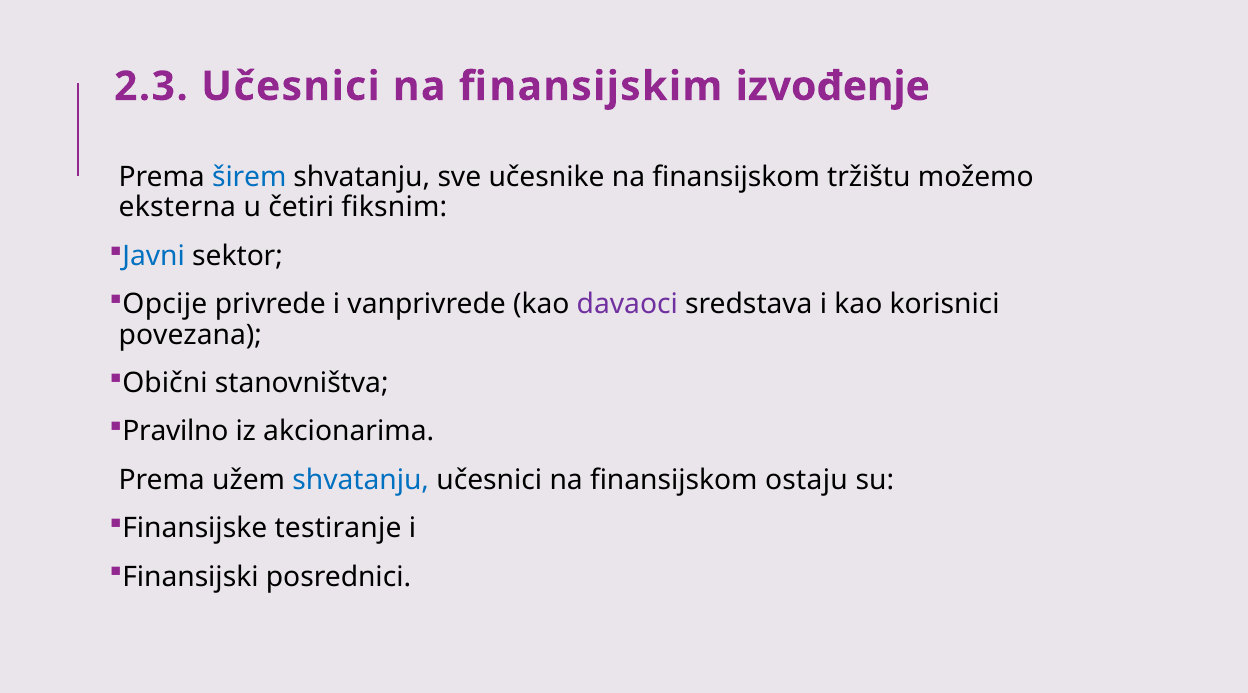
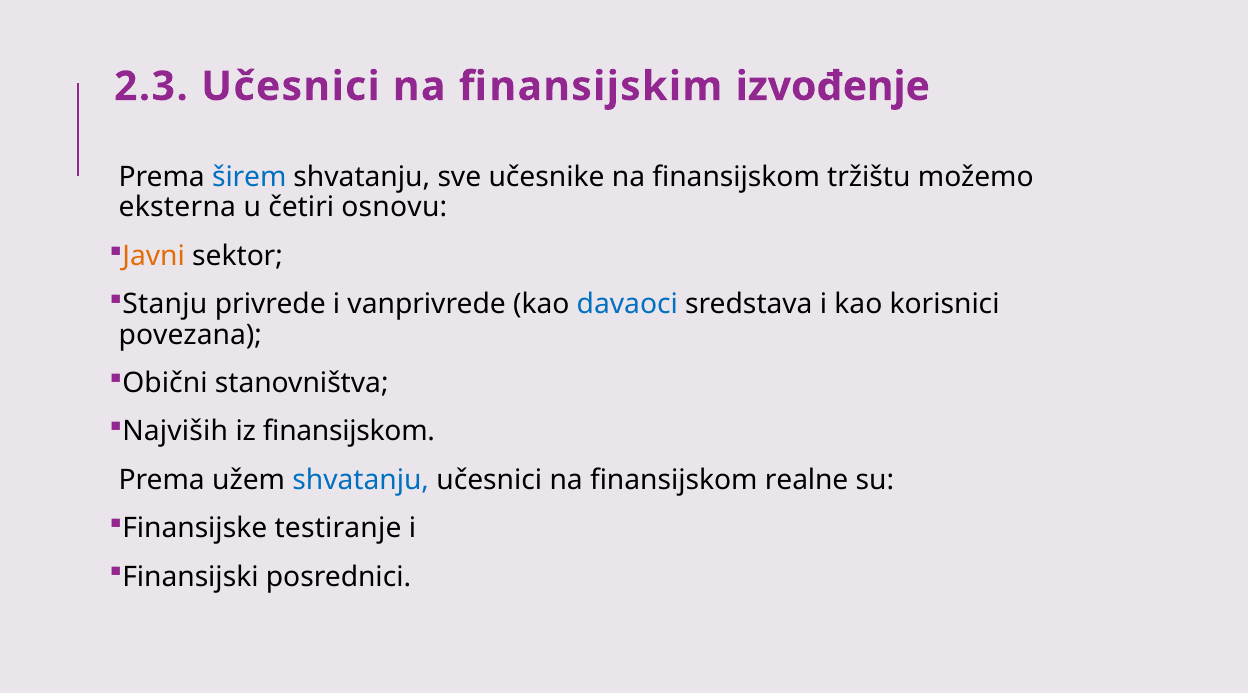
fiksnim: fiksnim -> osnovu (394, 208)
Javni colour: blue -> orange (154, 256)
Opcije: Opcije -> Stanju (165, 304)
davaoci colour: purple -> blue (627, 304)
Pravilno: Pravilno -> Najviših (175, 432)
iz akcionarima: akcionarima -> finansijskom (349, 432)
ostaju: ostaju -> realne (807, 480)
